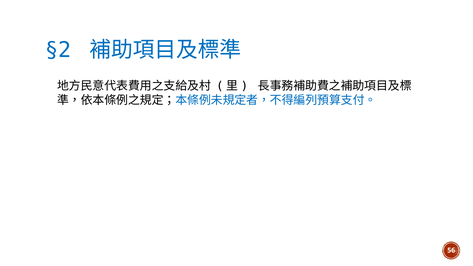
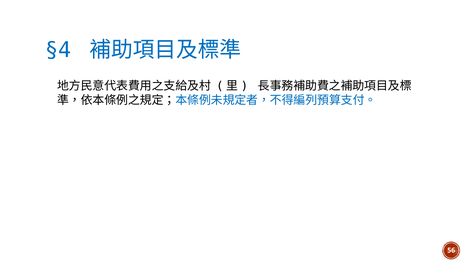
§2: §2 -> §4 (58, 50)
